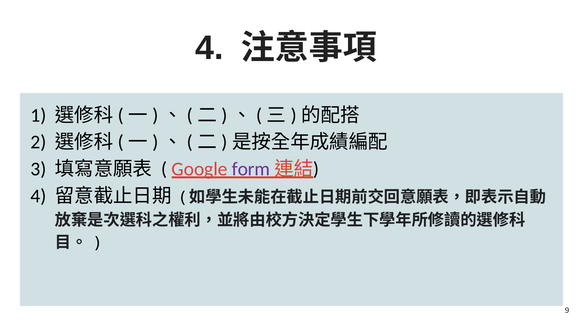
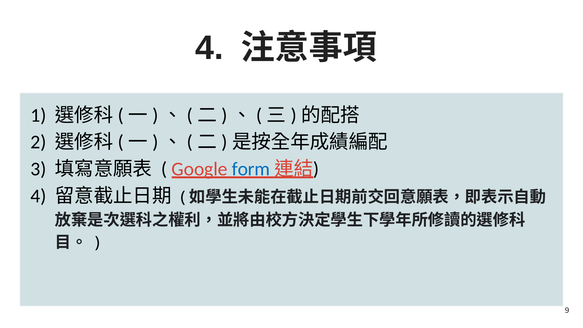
form colour: purple -> blue (251, 169)
